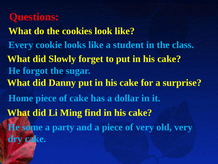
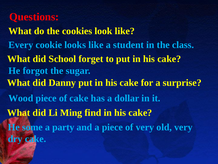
Slowly: Slowly -> School (62, 59)
Home: Home -> Wood (21, 98)
